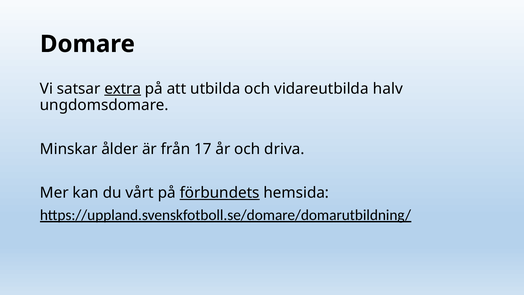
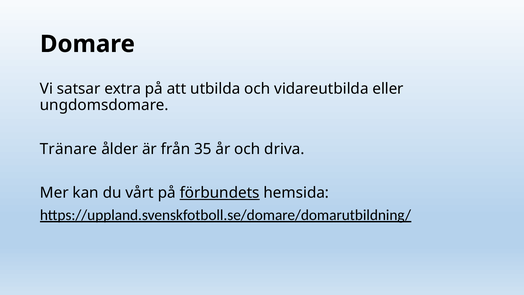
extra underline: present -> none (123, 89)
halv: halv -> eller (388, 89)
Minskar: Minskar -> Tränare (69, 149)
17: 17 -> 35 (203, 149)
